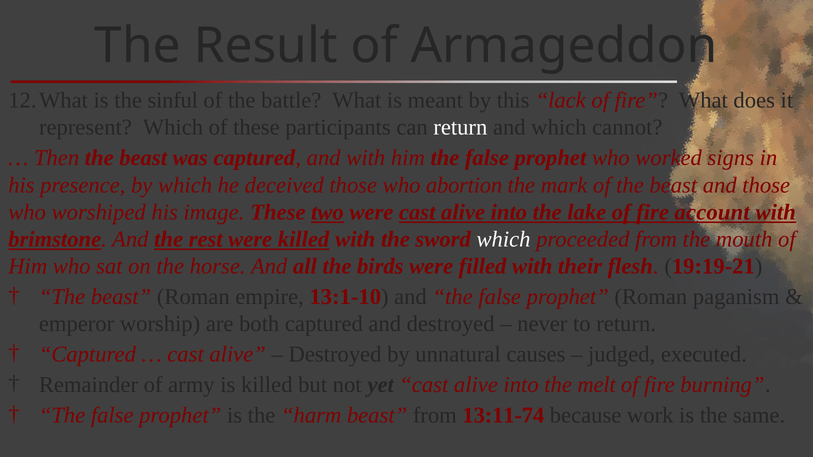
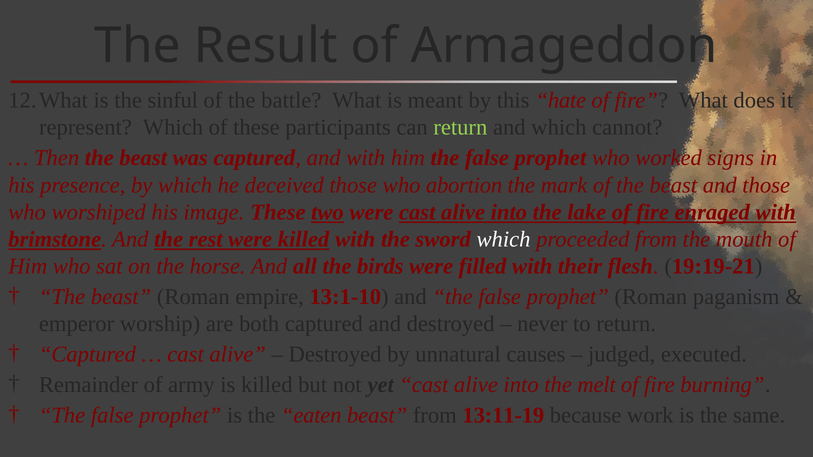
lack: lack -> hate (561, 101)
return colour: white -> light green (460, 128)
account: account -> enraged (712, 212)
harm: harm -> eaten (311, 416)
13:11-74: 13:11-74 -> 13:11-19 (503, 416)
